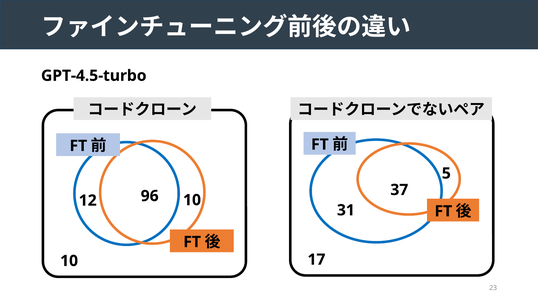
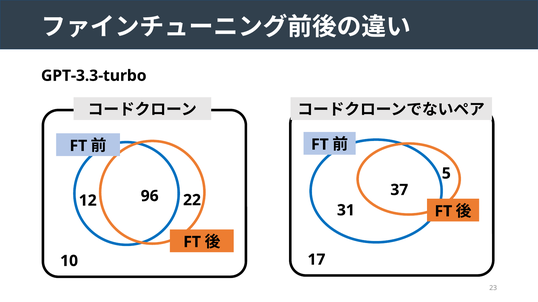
GPT-4.5-turbo: GPT-4.5-turbo -> GPT-3.3-turbo (94, 76)
96 10: 10 -> 22 (192, 200)
